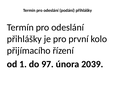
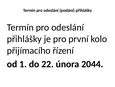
97: 97 -> 22 (48, 64)
2039: 2039 -> 2044 (92, 64)
